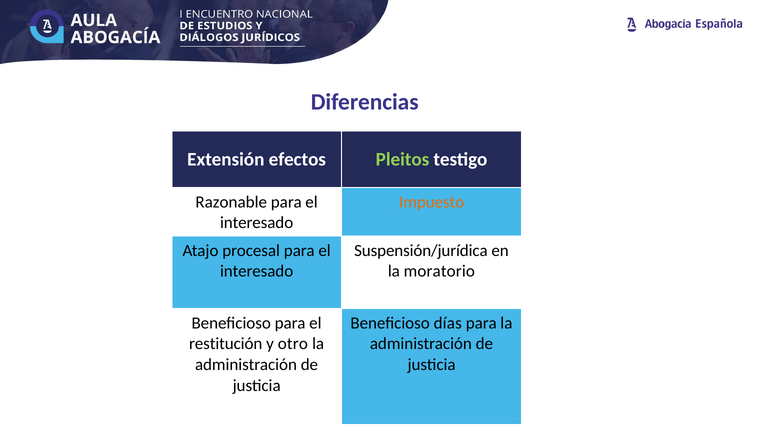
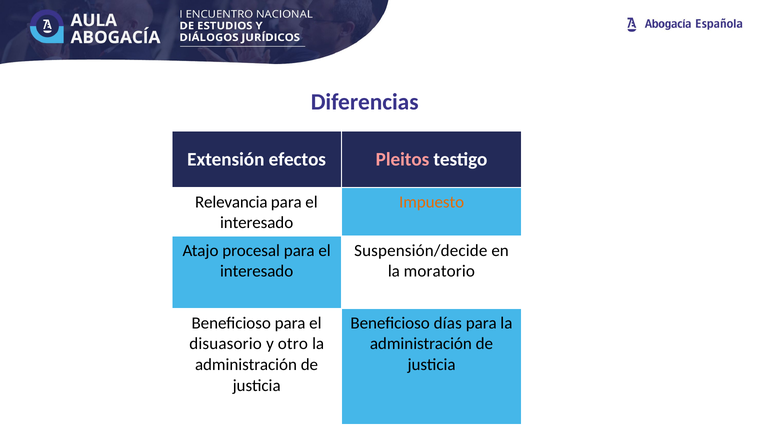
Pleitos colour: light green -> pink (403, 159)
Razonable: Razonable -> Relevancia (231, 202)
Suspensión/jurídica: Suspensión/jurídica -> Suspensión/decide (421, 250)
restitución: restitución -> disuasorio (226, 344)
